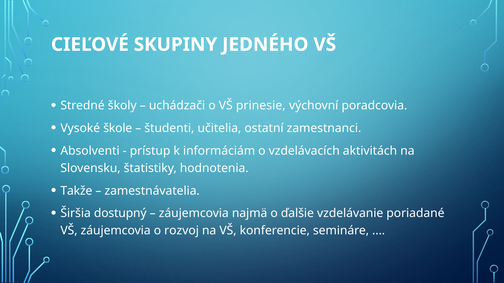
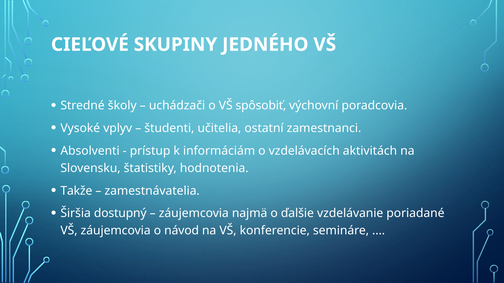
prinesie: prinesie -> spôsobiť (261, 106)
škole: škole -> vplyv (118, 128)
rozvoj: rozvoj -> návod (182, 231)
